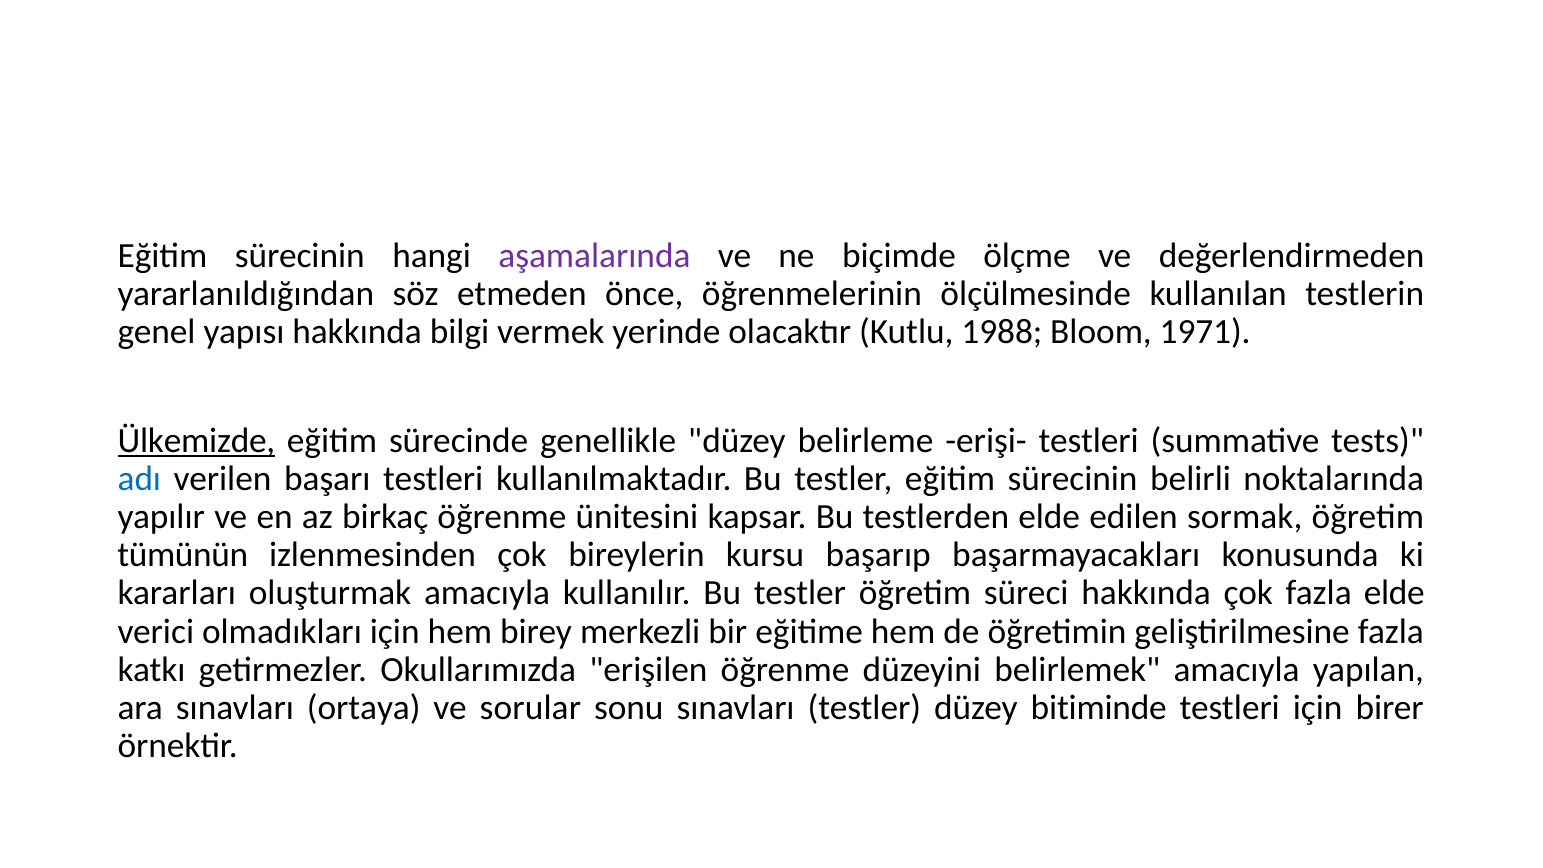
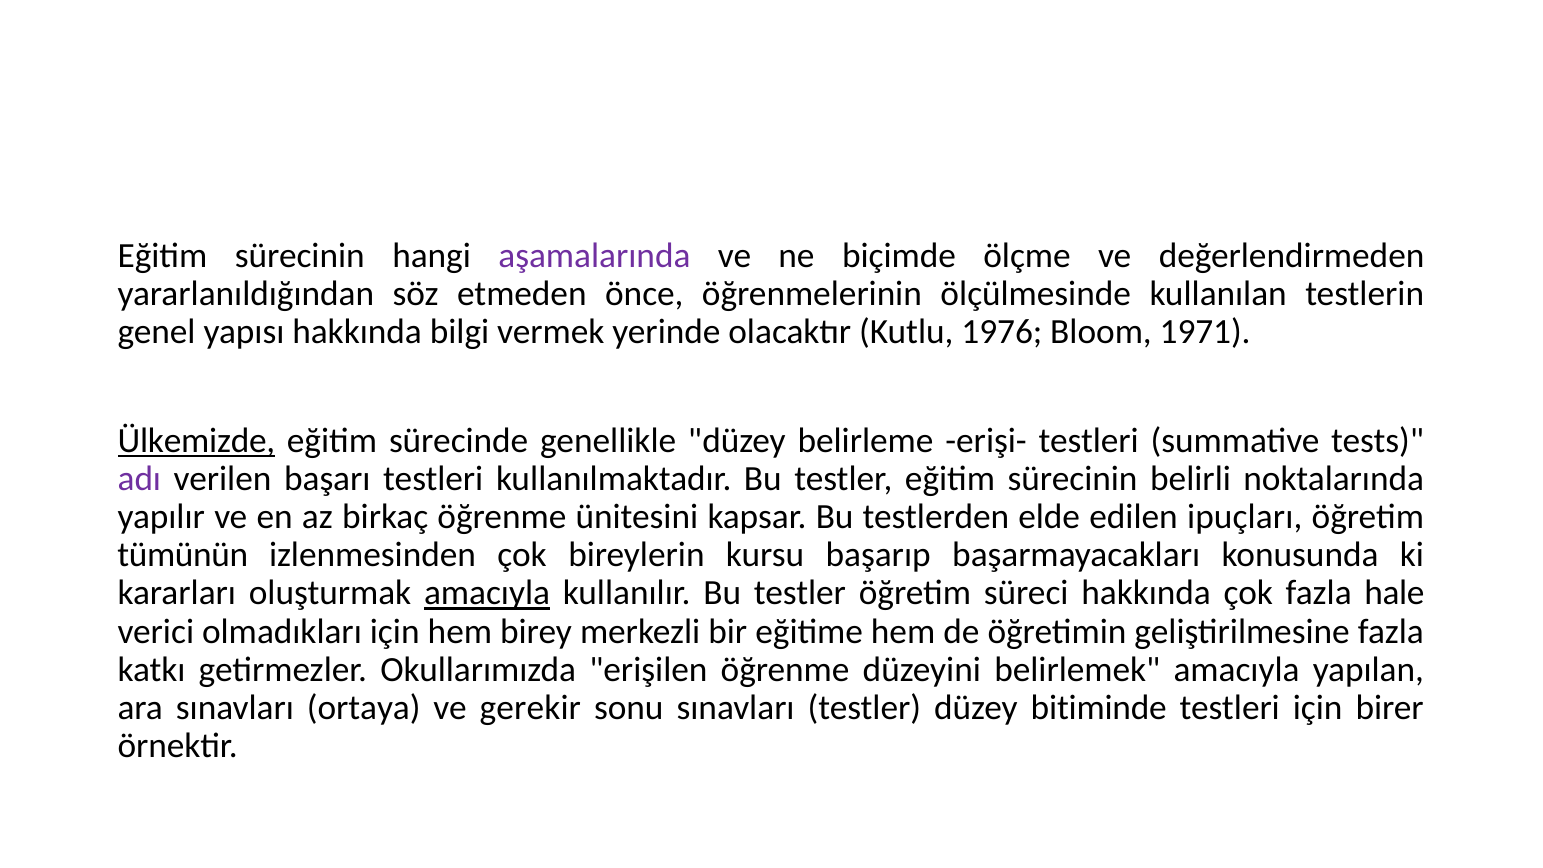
1988: 1988 -> 1976 (1002, 332)
adı colour: blue -> purple (139, 479)
sormak: sormak -> ipuçları (1245, 517)
amacıyla underline: none -> present (487, 593)
fazla elde: elde -> hale (1394, 593)
sorular: sorular -> gerekir (530, 708)
